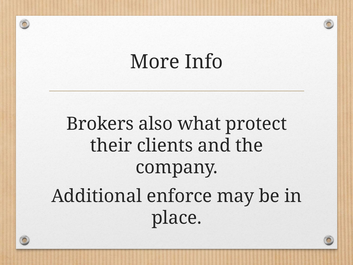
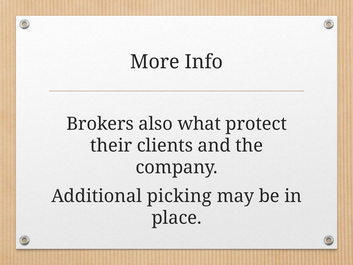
enforce: enforce -> picking (179, 196)
